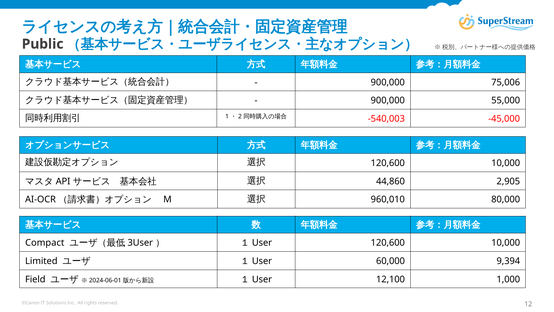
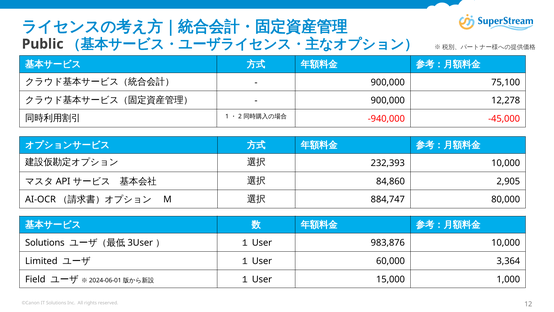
75,006: 75,006 -> 75,100 (506, 82)
55,000: 55,000 -> 12,278 (506, 100)
-540,003: -540,003 -> -940,000 (386, 119)
120,600: 120,600 -> 232,393 (388, 163)
44,860: 44,860 -> 84,860 (390, 181)
960,010: 960,010 -> 884,747 (388, 199)
Compact: Compact -> Solutions (45, 243)
120,600: 120,600 -> 983,876 (388, 243)
9,394: 9,394 -> 3,364 (508, 261)
12,100: 12,100 -> 15,000 (390, 279)
